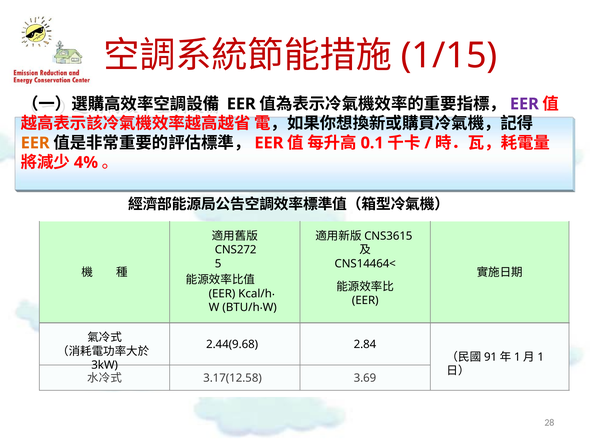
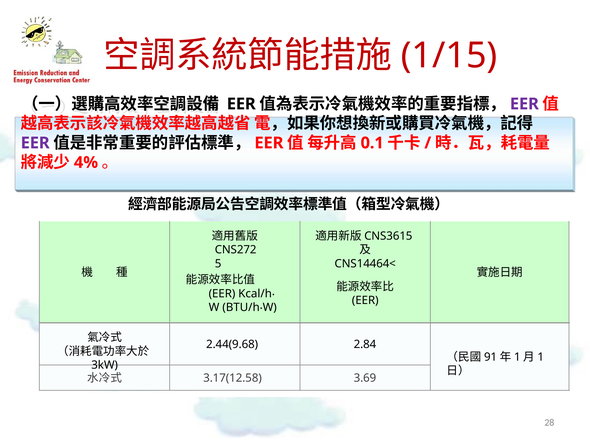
EER colour: orange -> purple (35, 143)
